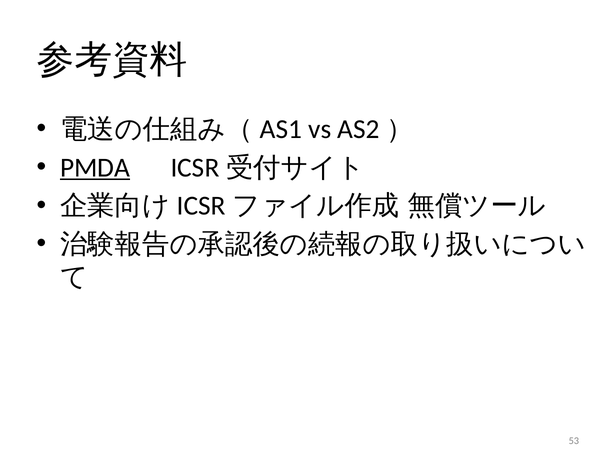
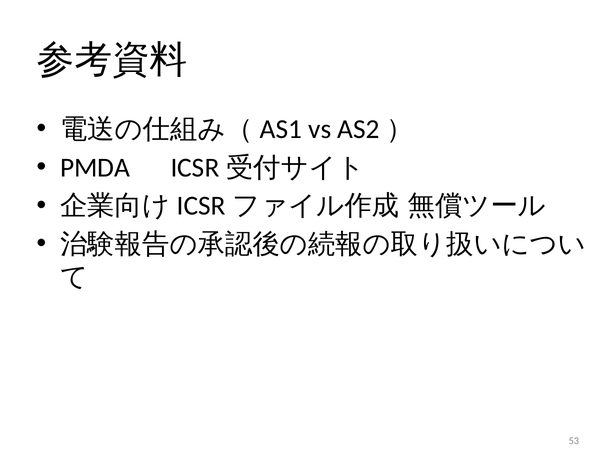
PMDA underline: present -> none (95, 168)
